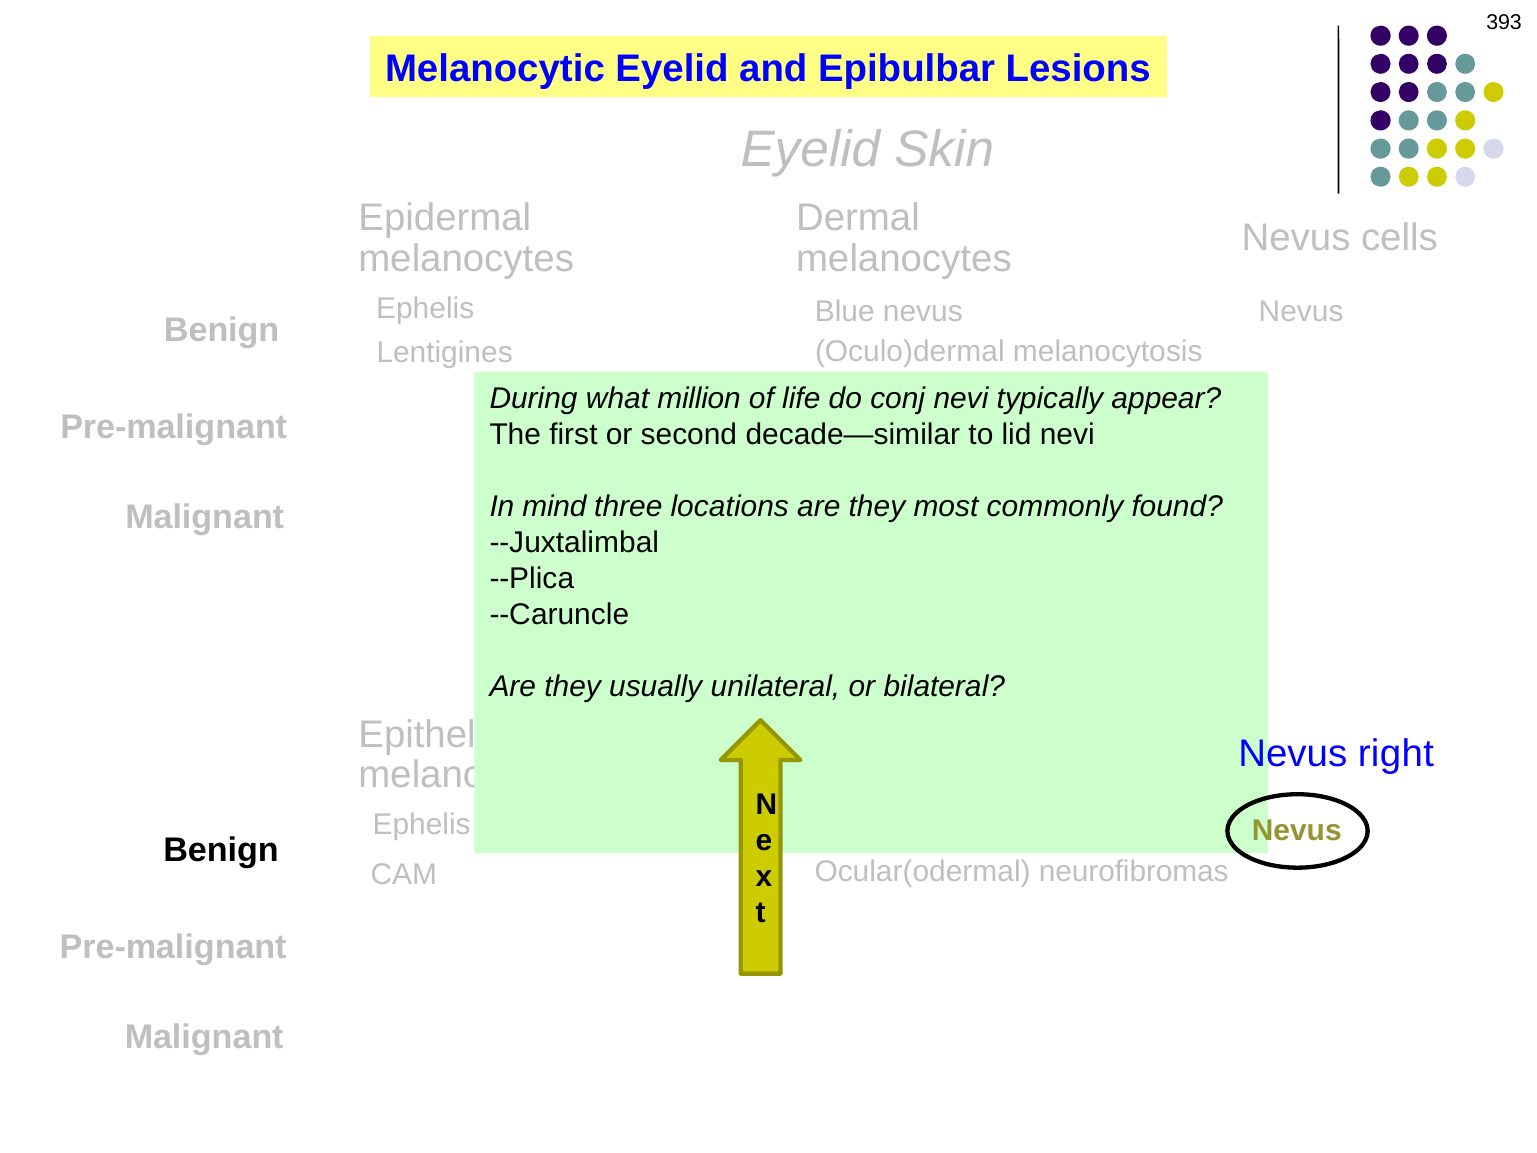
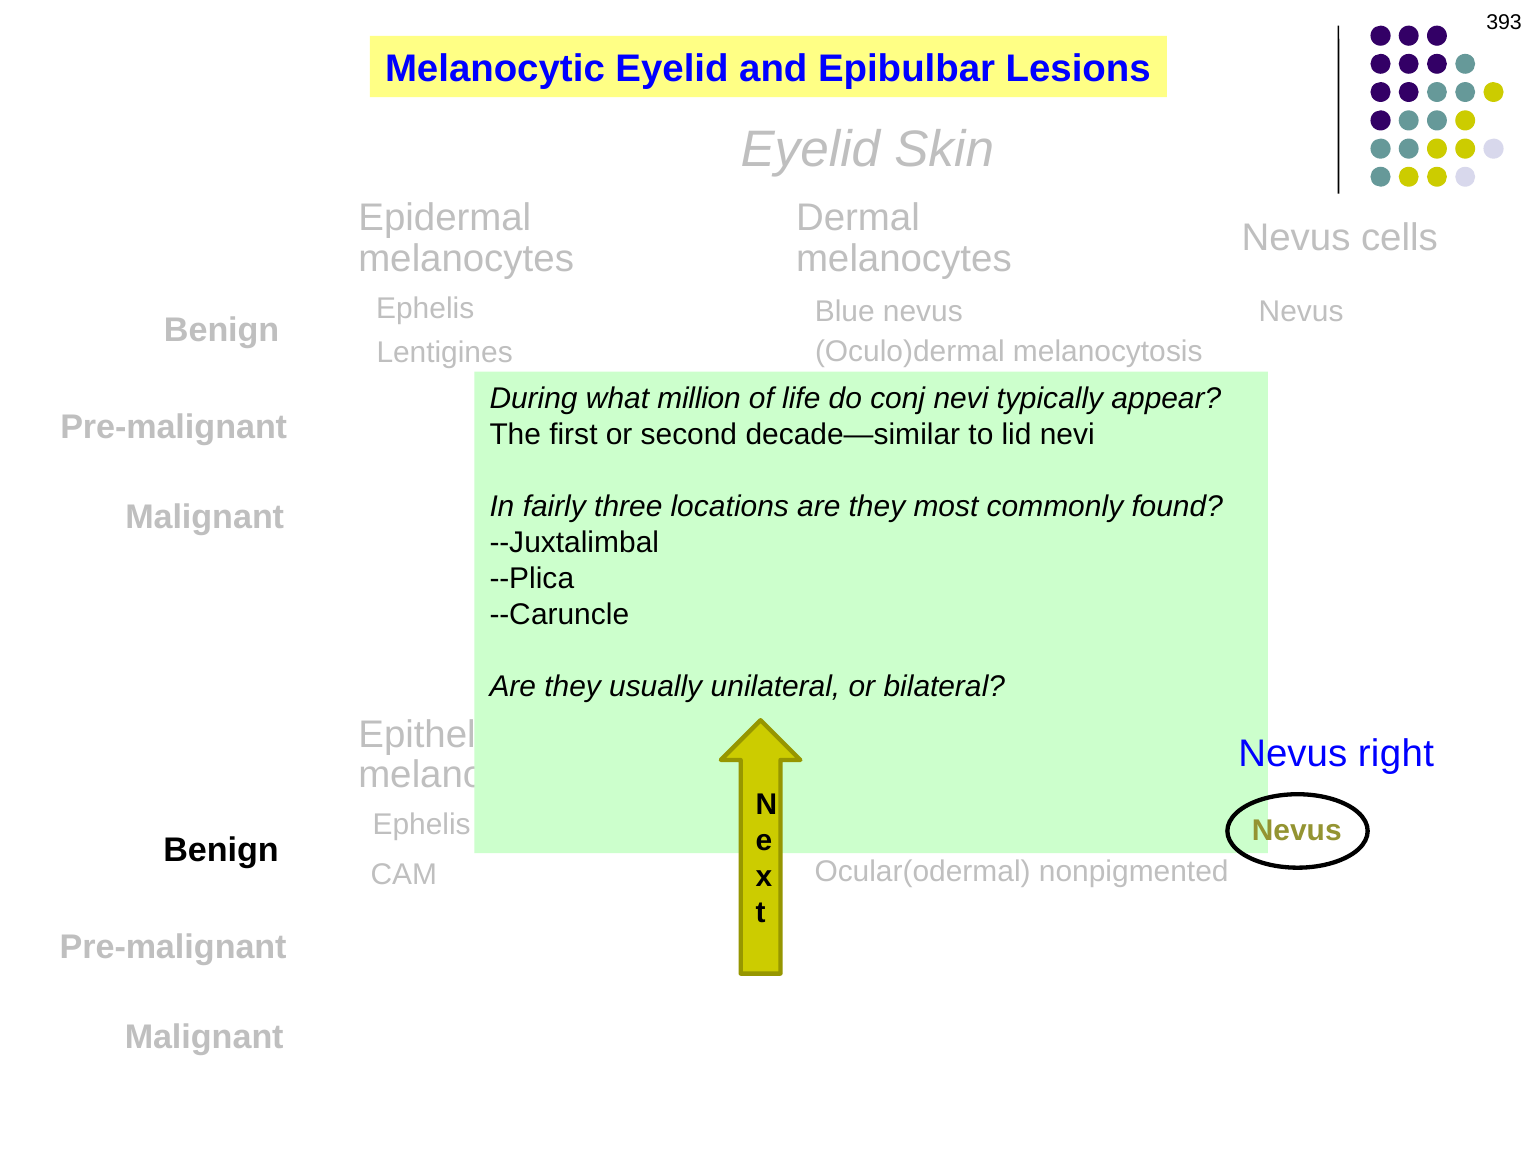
mind: mind -> fairly (554, 507)
Ocular(odermal neurofibromas: neurofibromas -> nonpigmented (1134, 871)
